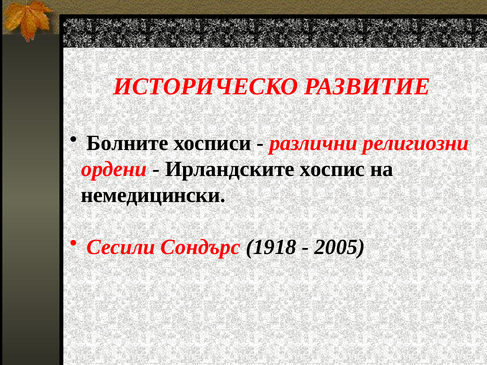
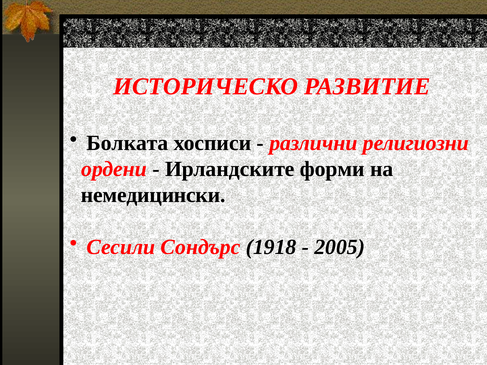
Болните: Болните -> Болката (127, 143)
хоспис: хоспис -> форми (332, 169)
